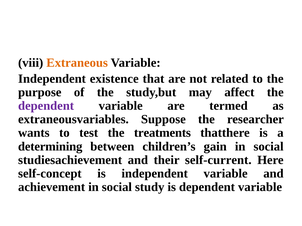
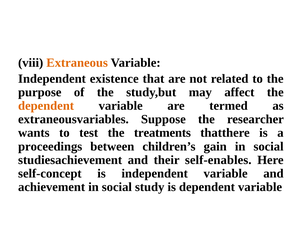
dependent colour: purple -> orange (46, 106)
determining: determining -> proceedings (50, 147)
self-current: self-current -> self-enables (218, 160)
